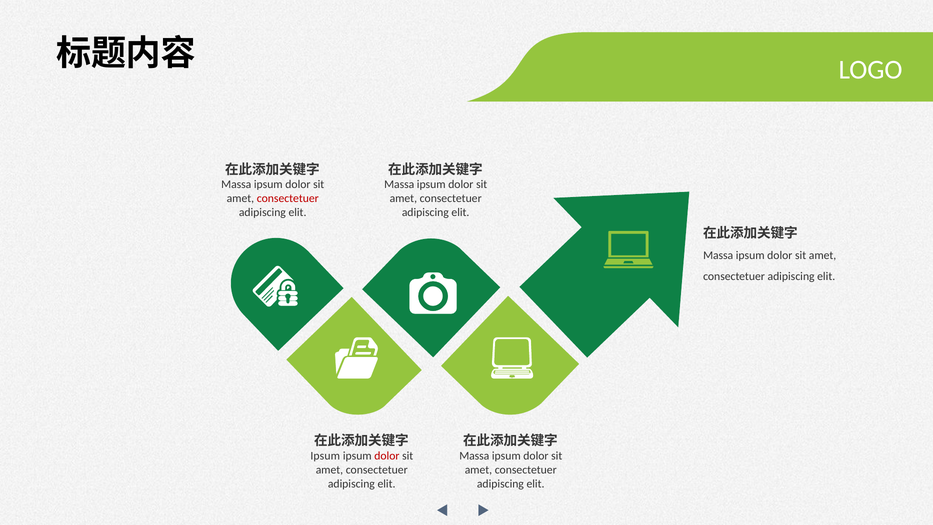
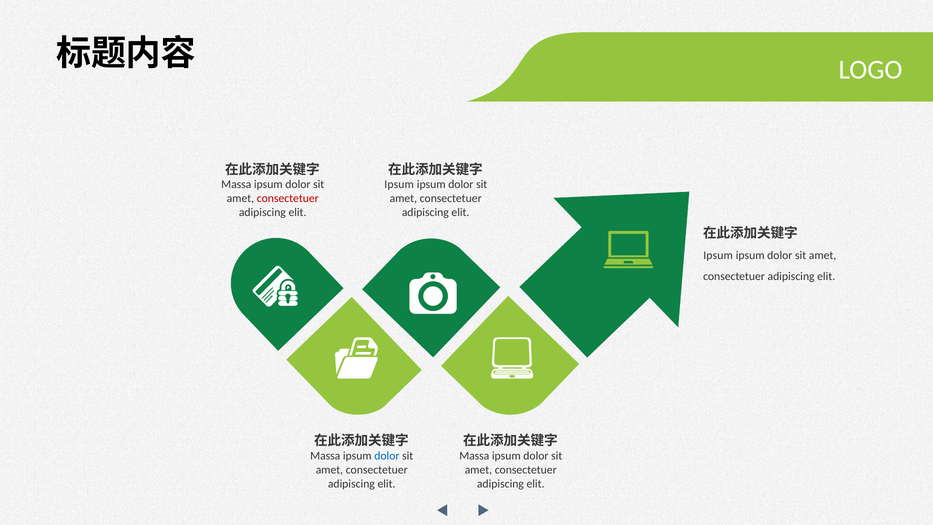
Massa: Massa -> Ipsum (399, 185)
Massa: Massa -> Ipsum (718, 255)
Ipsum: Ipsum -> Massa (325, 456)
dolor colour: red -> blue (387, 456)
